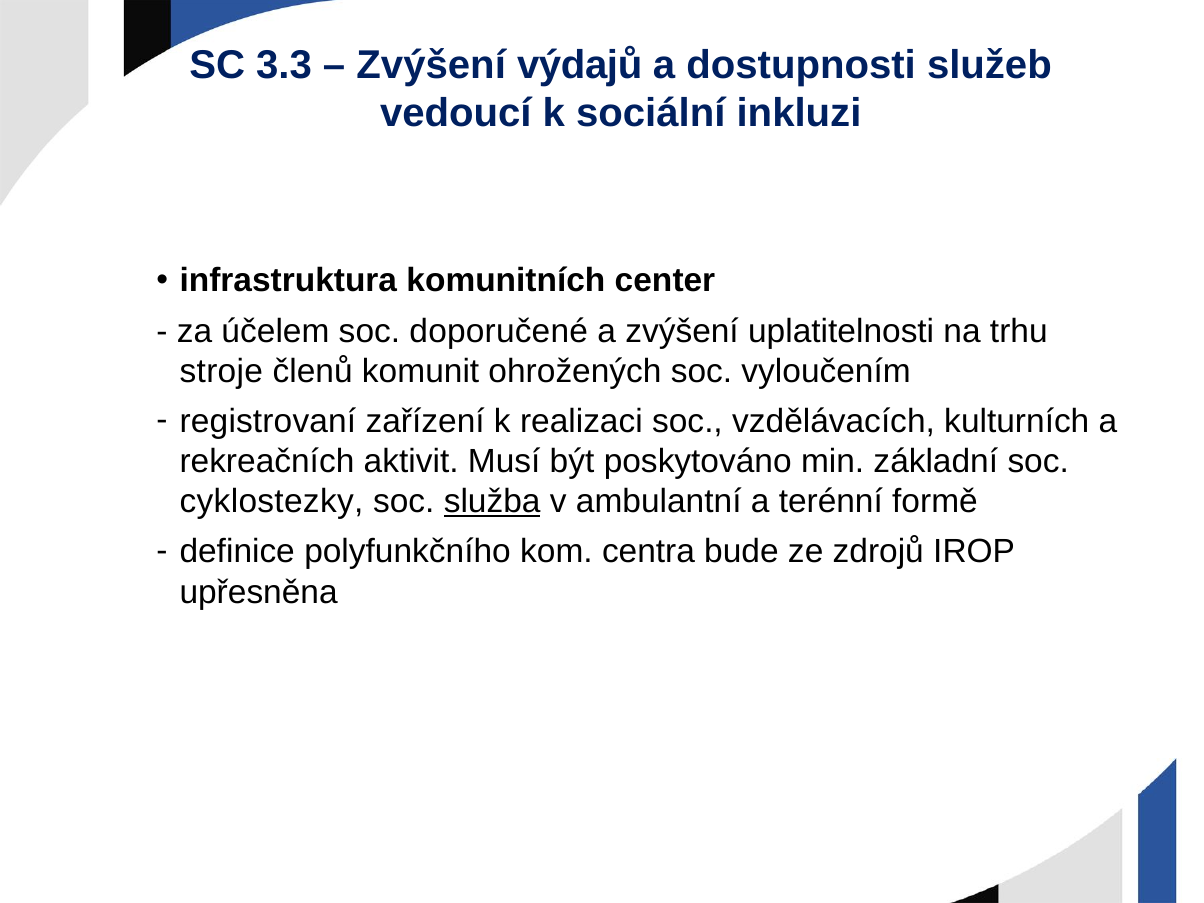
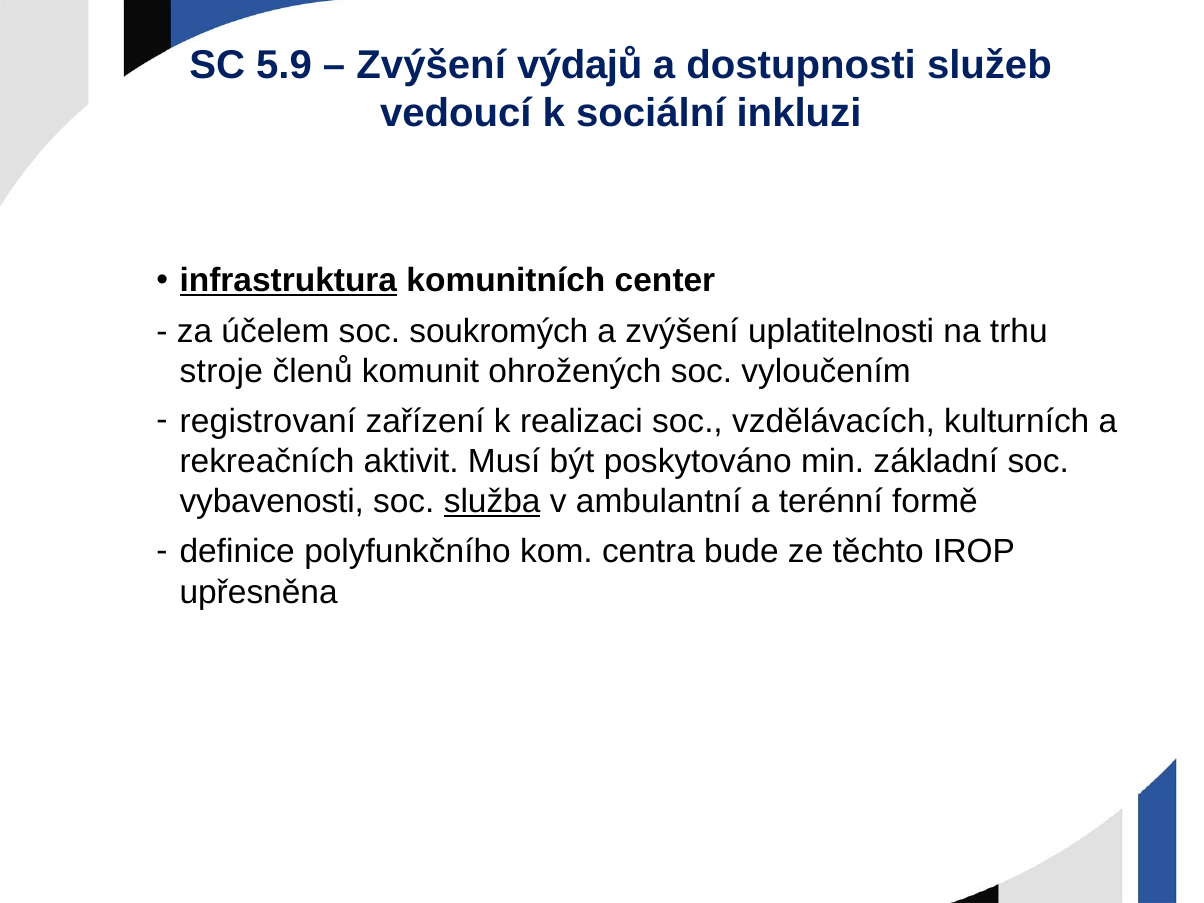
3.3: 3.3 -> 5.9 (284, 65)
infrastruktura underline: none -> present (288, 281)
doporučené: doporučené -> soukromých (499, 331)
cyklostezky: cyklostezky -> vybavenosti (272, 502)
zdrojů: zdrojů -> těchto (878, 552)
